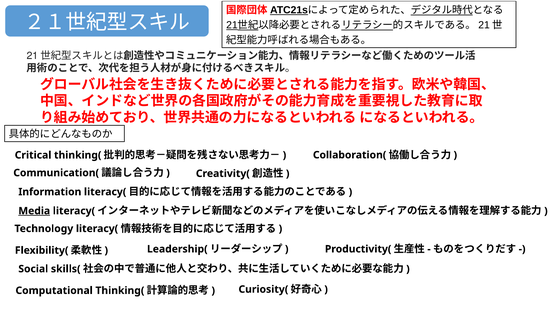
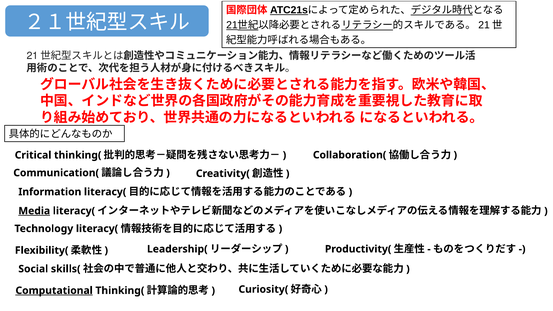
Computational underline: none -> present (54, 291)
